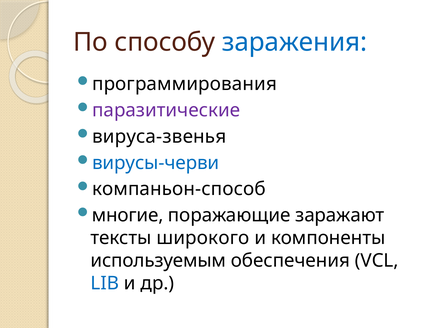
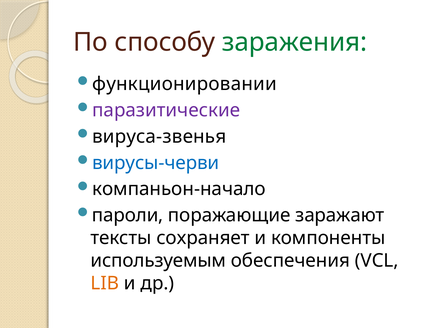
заражения colour: blue -> green (294, 42)
программирования: программирования -> функционировании (185, 84)
компаньон-способ: компаньон-способ -> компаньон-начало (179, 189)
многие: многие -> пароли (128, 216)
широкого: широкого -> сохраняет (203, 238)
LIB colour: blue -> orange (105, 284)
